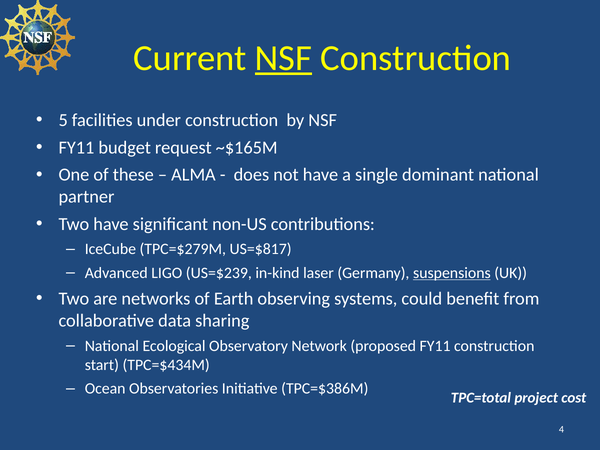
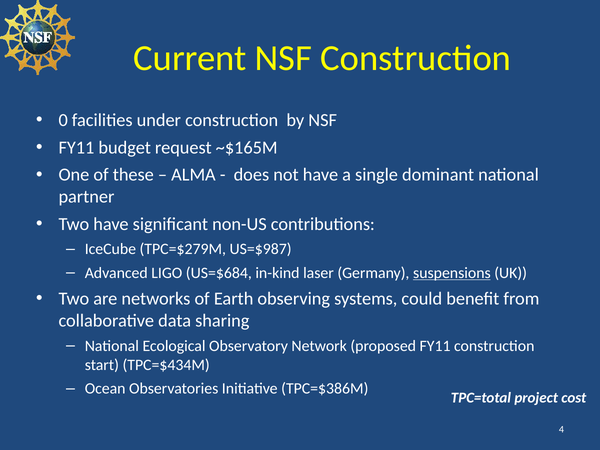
NSF underline: present -> none (283, 58)
5: 5 -> 0 (63, 120)
US=$817: US=$817 -> US=$987 (261, 249)
US=$239: US=$239 -> US=$684 (219, 273)
